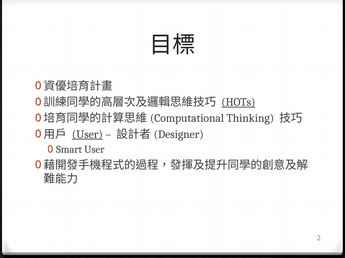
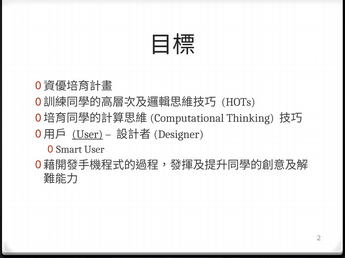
HOTs underline: present -> none (238, 102)
